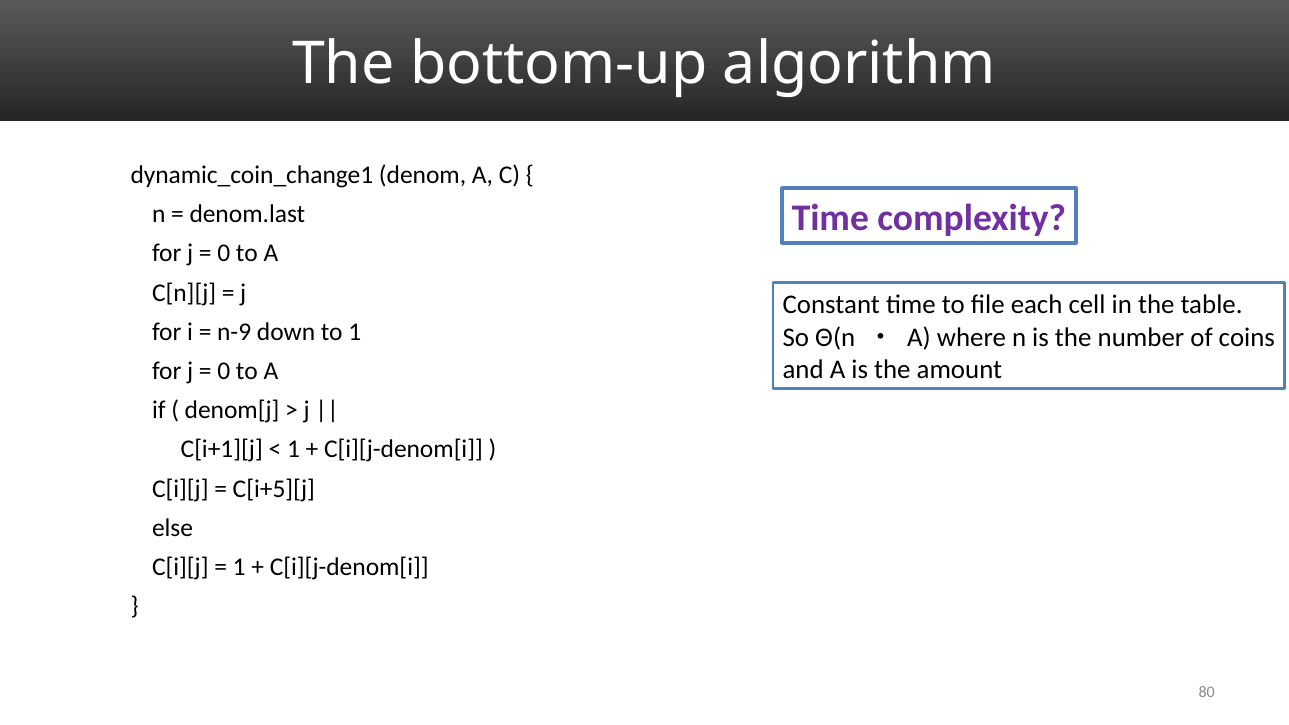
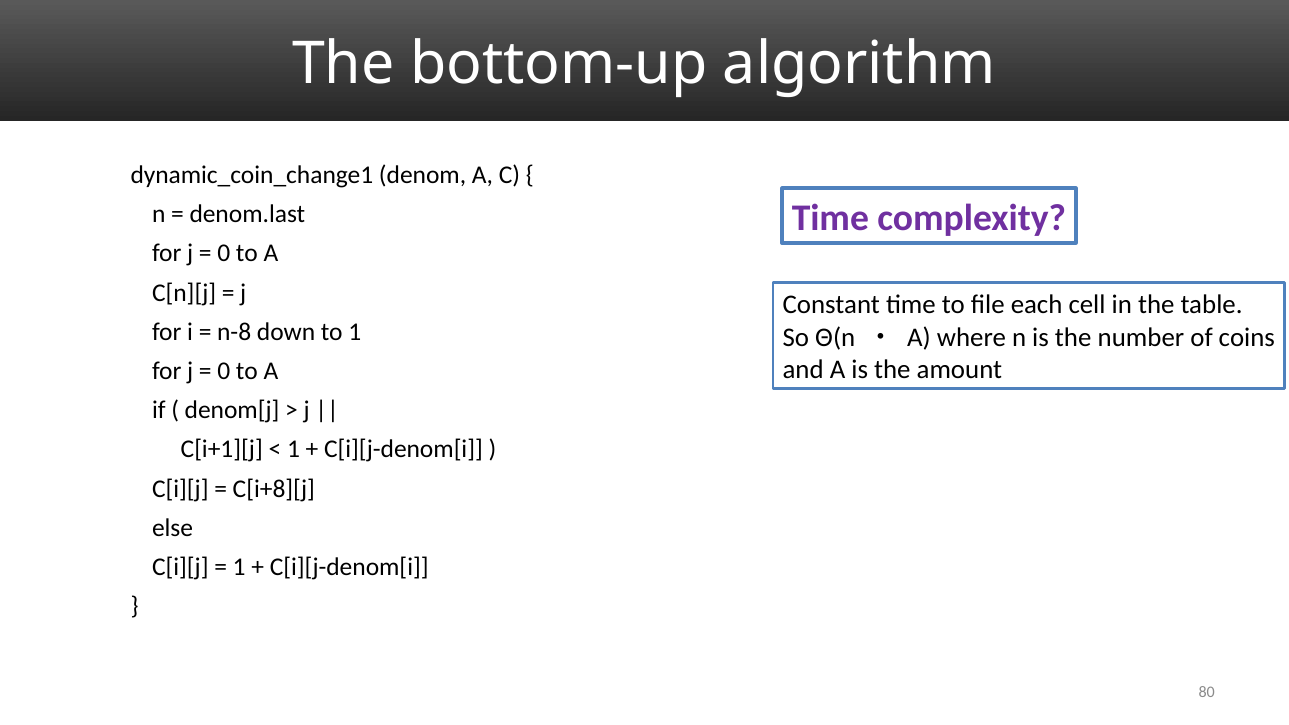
n-9: n-9 -> n-8 (234, 332)
C[i+5][j: C[i+5][j -> C[i+8][j (274, 489)
